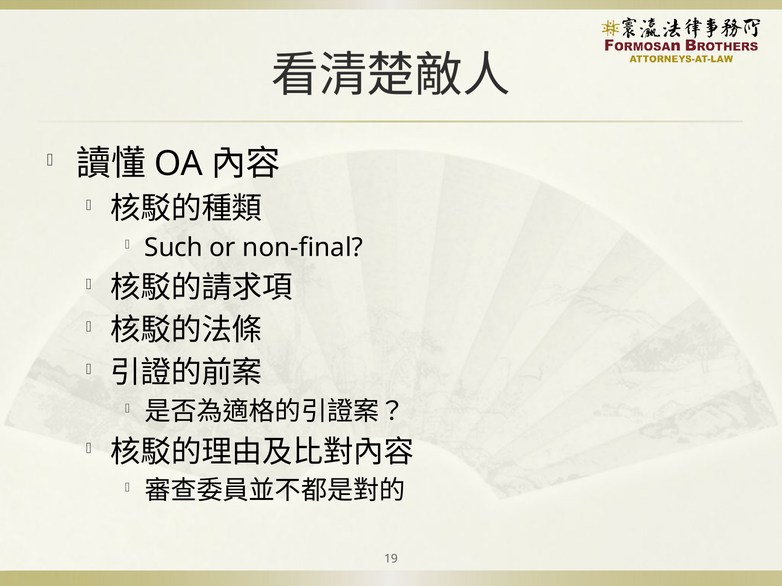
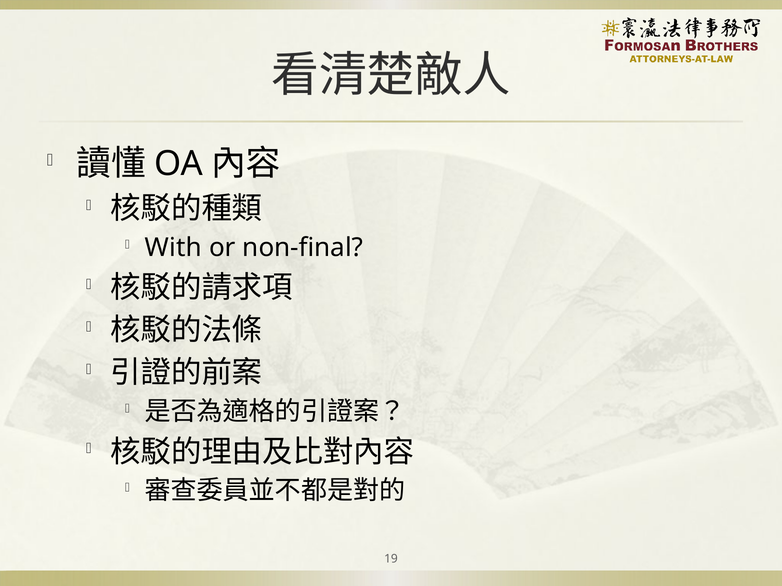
Such: Such -> With (173, 248)
